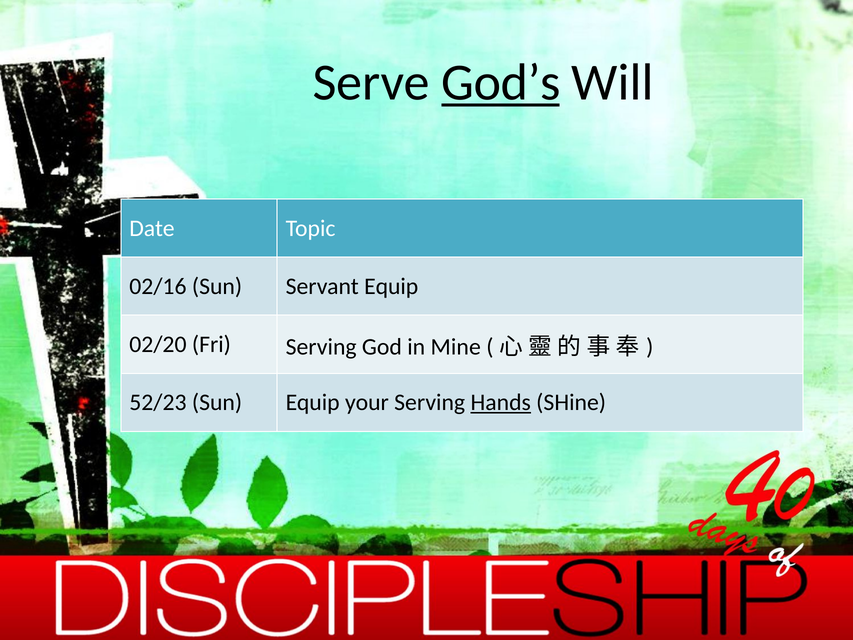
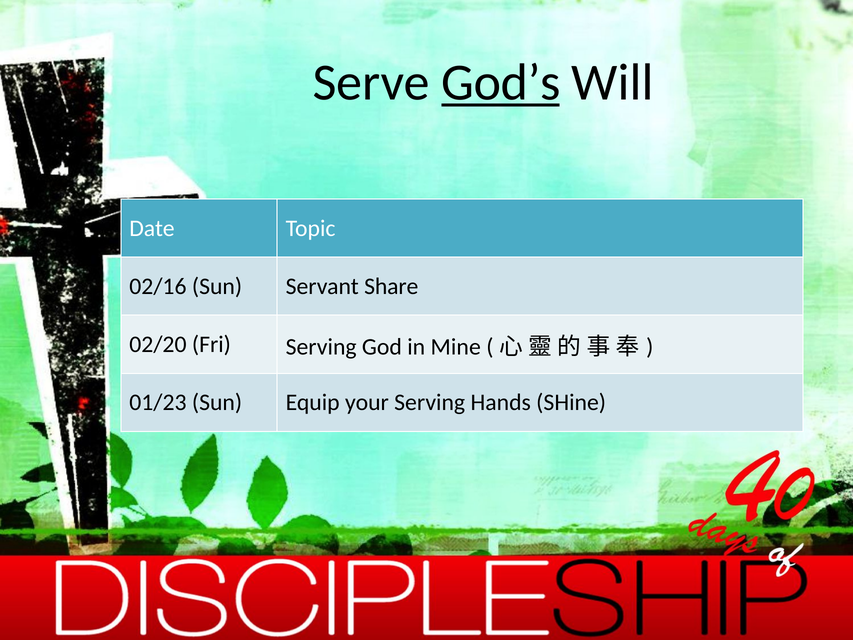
Servant Equip: Equip -> Share (391, 286)
52/23: 52/23 -> 01/23 (158, 402)
Hands underline: present -> none (501, 402)
